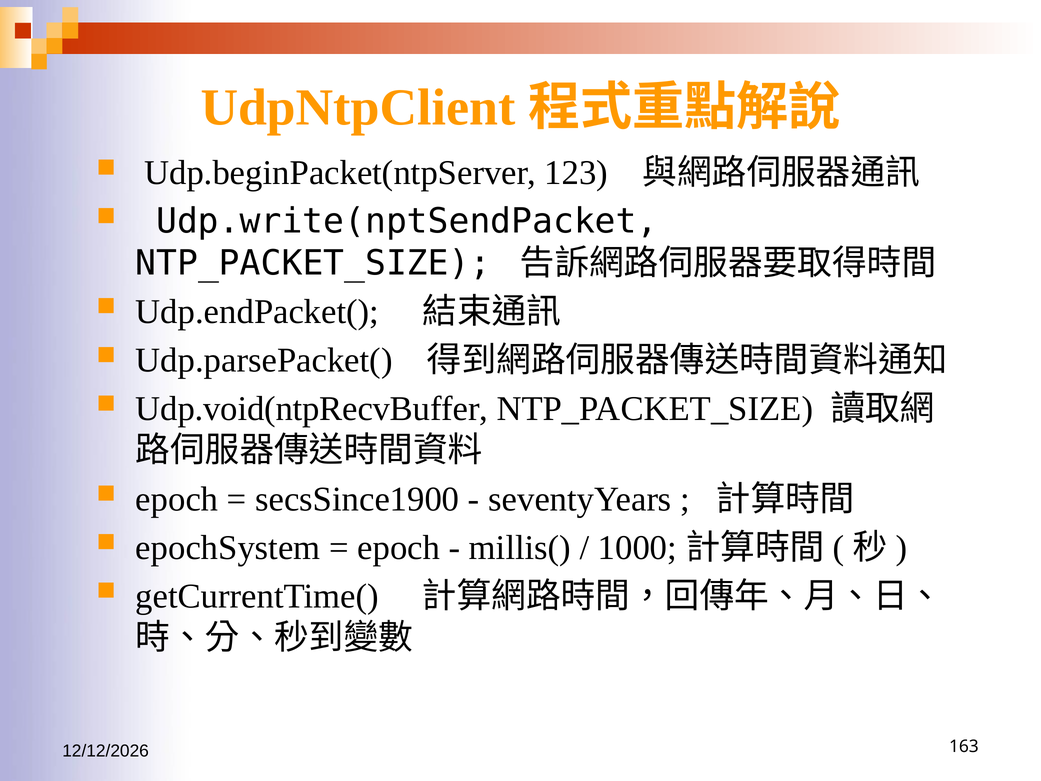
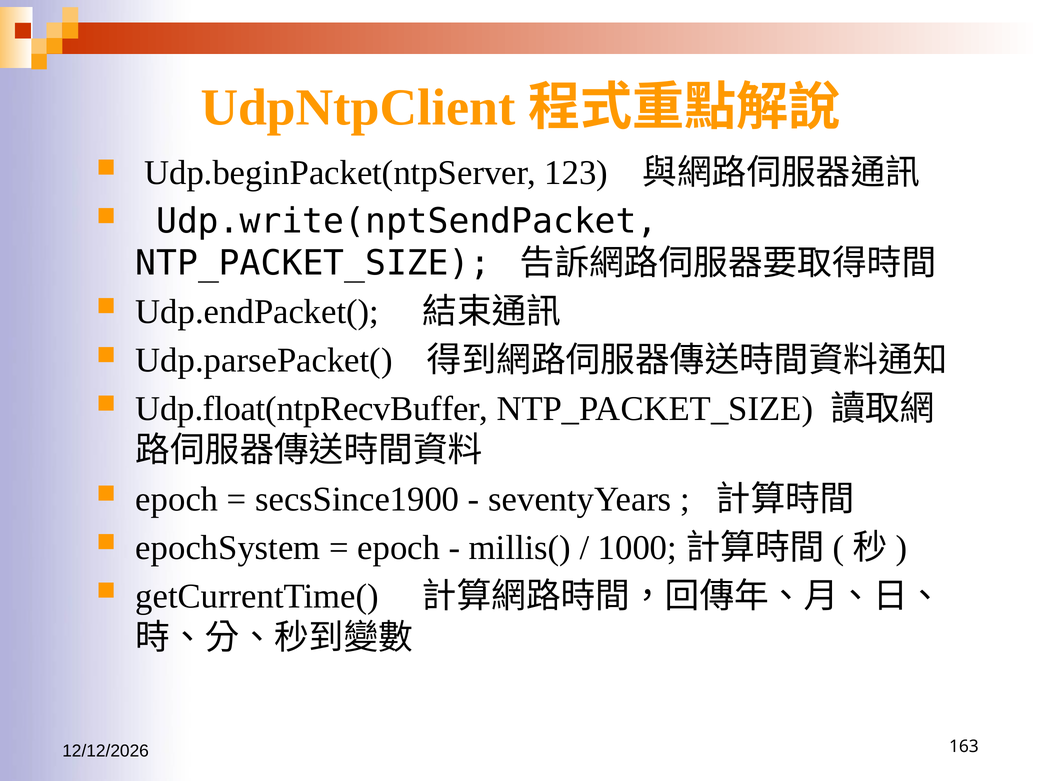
Udp.void(ntpRecvBuffer: Udp.void(ntpRecvBuffer -> Udp.float(ntpRecvBuffer (312, 409)
